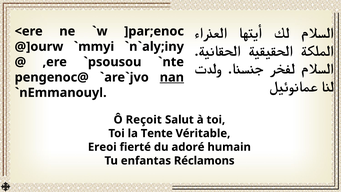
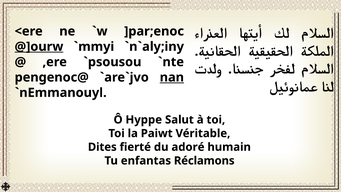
@]ourw underline: none -> present (39, 47)
Reçoit: Reçoit -> Hyppe (144, 120)
Tente: Tente -> Paiwt (157, 133)
Ereoi: Ereoi -> Dites (102, 147)
